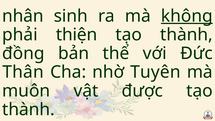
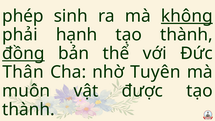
nhân: nhân -> phép (23, 16)
thiện: thiện -> hạnh (77, 35)
đồng underline: none -> present (23, 53)
